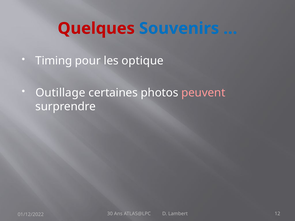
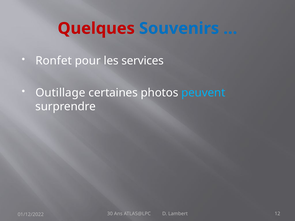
Timing: Timing -> Ronfet (54, 61)
optique: optique -> services (143, 61)
peuvent colour: pink -> light blue (203, 93)
